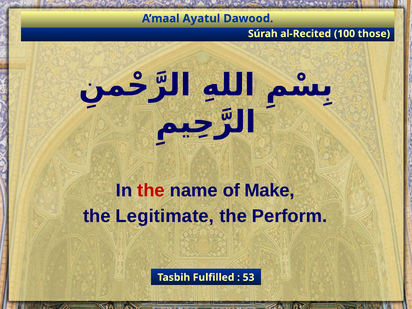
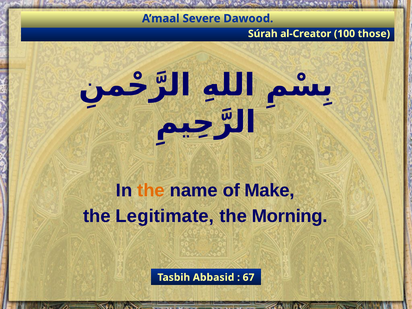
Ayatul: Ayatul -> Severe (202, 18)
al-Recited: al-Recited -> al-Creator (306, 34)
the colour: red -> orange (151, 190)
Perform: Perform -> Morning (290, 216)
Fulfilled: Fulfilled -> Abbasid (214, 277)
53: 53 -> 67 (249, 277)
